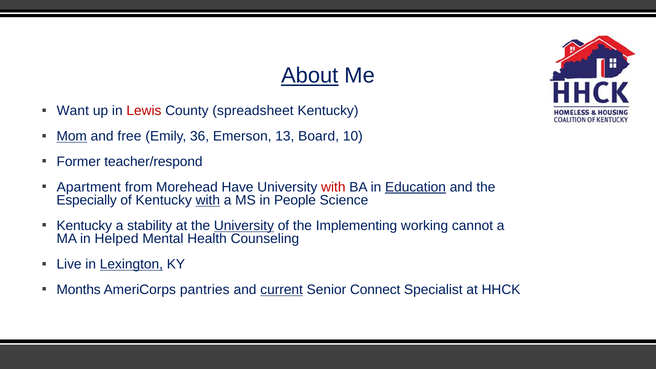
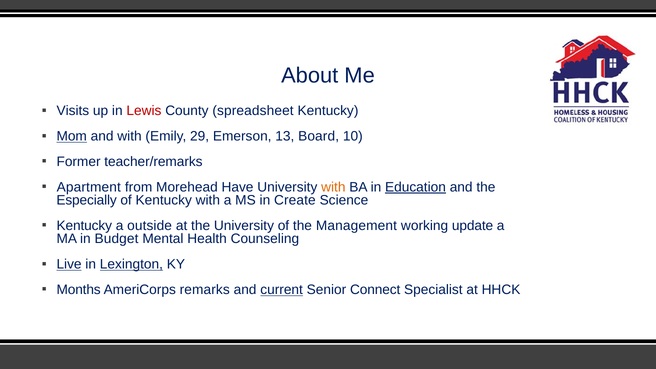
About underline: present -> none (310, 76)
Want: Want -> Visits (73, 111)
and free: free -> with (129, 136)
36: 36 -> 29 (200, 136)
teacher/respond: teacher/respond -> teacher/remarks (153, 162)
with colour: red -> orange (333, 187)
with underline: present -> none (208, 200)
People: People -> Create (295, 200)
stability: stability -> outside (150, 226)
University underline: present -> none (244, 226)
Implementing: Implementing -> Management (356, 226)
cannot: cannot -> update (473, 226)
Helped: Helped -> Budget (117, 239)
Live underline: none -> present (69, 264)
pantries: pantries -> remarks (205, 290)
